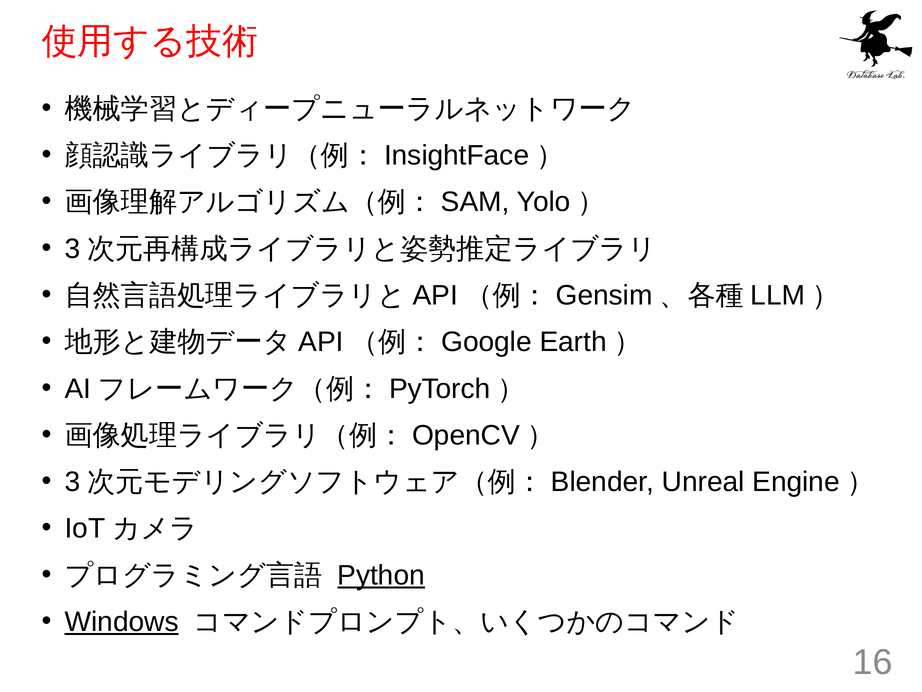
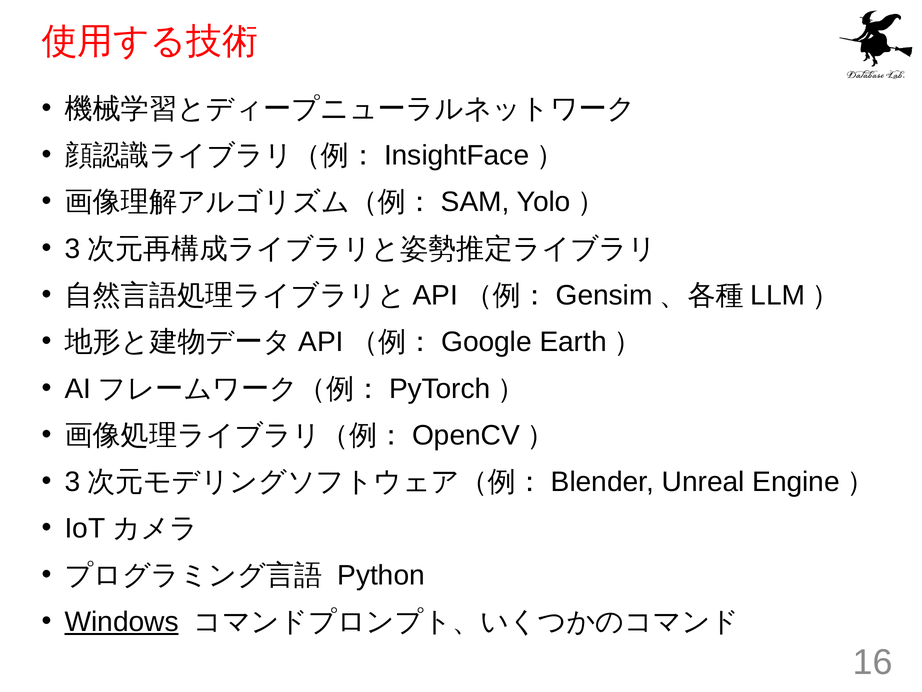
Python underline: present -> none (381, 575)
